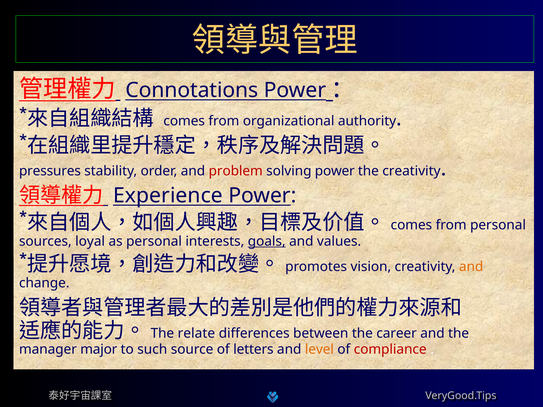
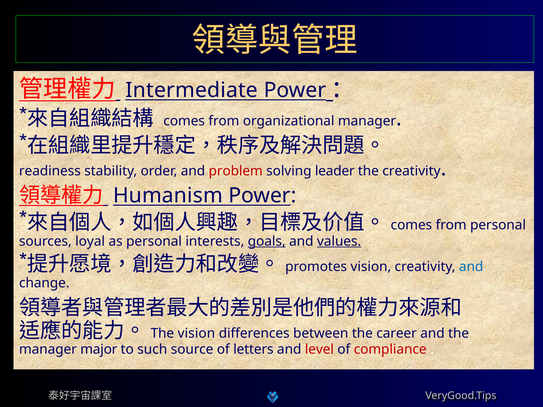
Connotations: Connotations -> Intermediate (192, 90)
organizational authority: authority -> manager (367, 121)
pressures: pressures -> readiness (50, 171)
solving power: power -> leader (335, 171)
Experience: Experience -> Humanism (168, 196)
values underline: none -> present (339, 241)
and colour: orange -> blue (471, 267)
The relate: relate -> vision (196, 333)
level colour: orange -> red (319, 350)
